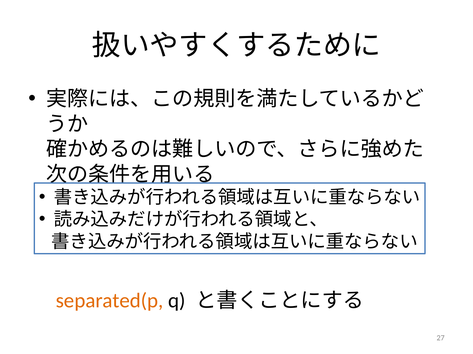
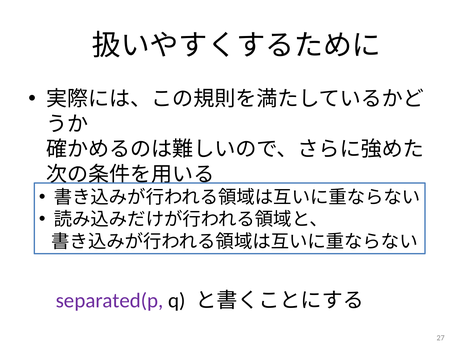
separated(p colour: orange -> purple (110, 301)
